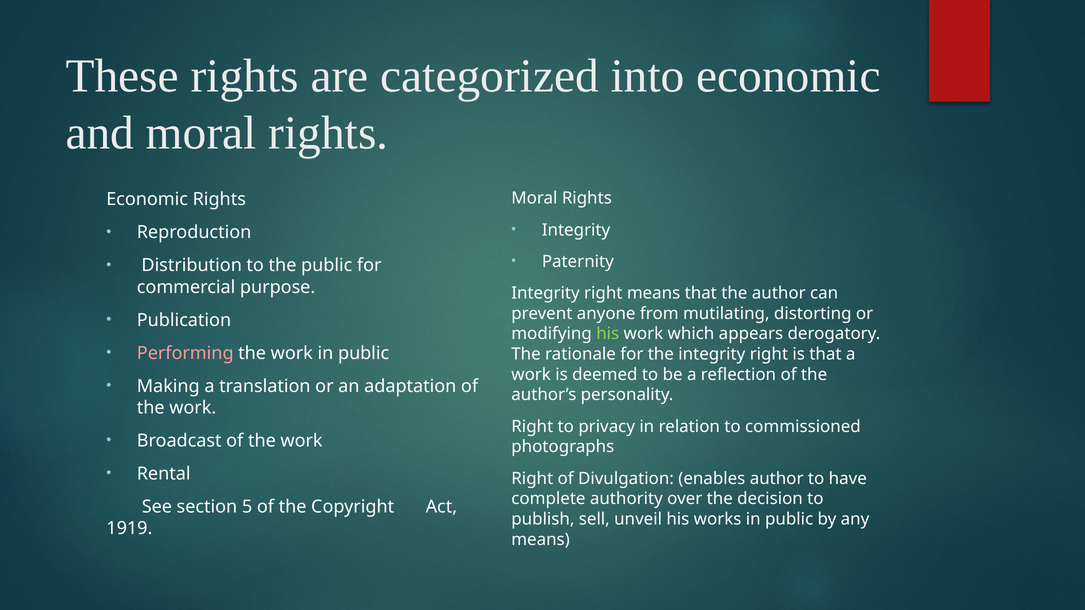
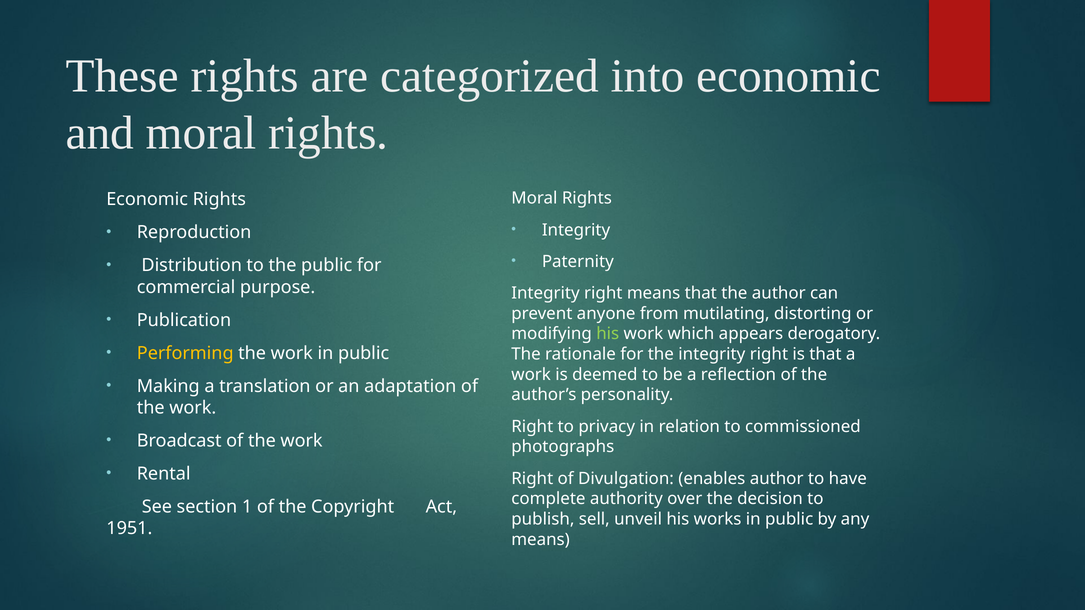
Performing colour: pink -> yellow (185, 353)
5: 5 -> 1 (247, 507)
1919: 1919 -> 1951 (129, 529)
